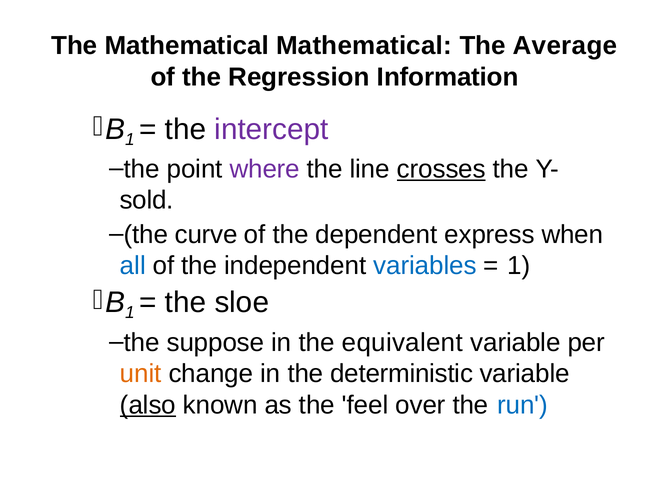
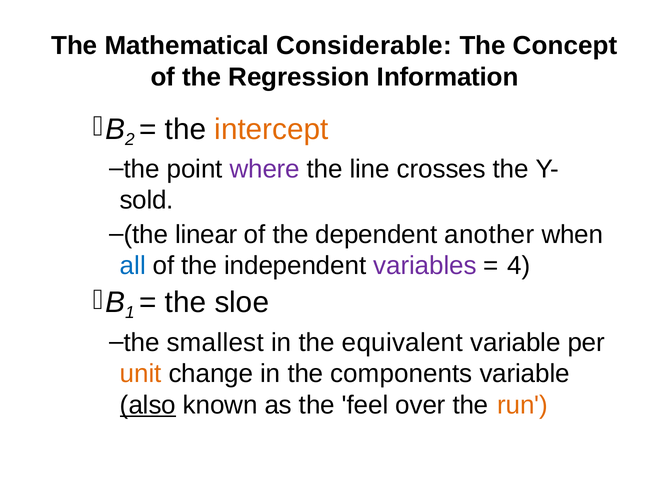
Mathematical Mathematical: Mathematical -> Considerable (364, 46)
Average: Average -> Concept (565, 46)
1: 1 -> 2 (130, 139)
intercept colour: purple -> orange (271, 129)
crosses underline: present -> none (441, 169)
curve: curve -> linear (206, 235)
express: express -> another (489, 235)
variables colour: blue -> purple (425, 266)
1: 1 -> 4 (519, 266)
suppose: suppose -> smallest (215, 342)
deterministic: deterministic -> components (401, 373)
run colour: blue -> orange (523, 405)
